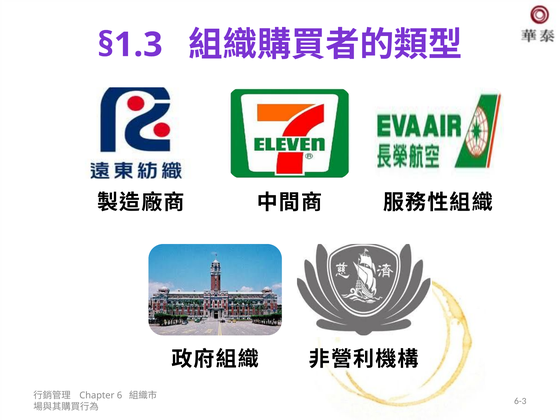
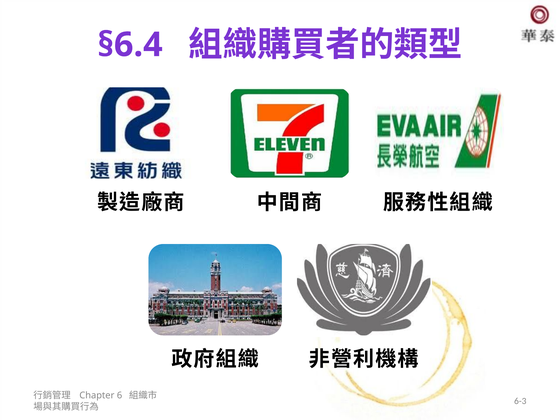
§1.3: §1.3 -> §6.4 (130, 45)
